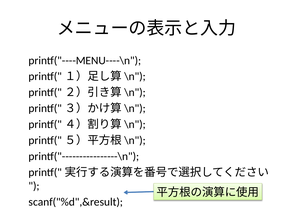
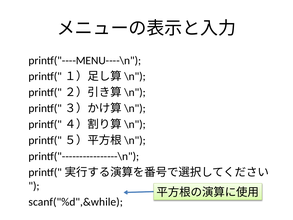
scanf("%d",&result: scanf("%d",&result -> scanf("%d",&while (76, 202)
